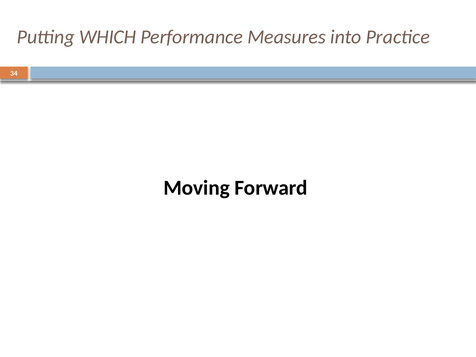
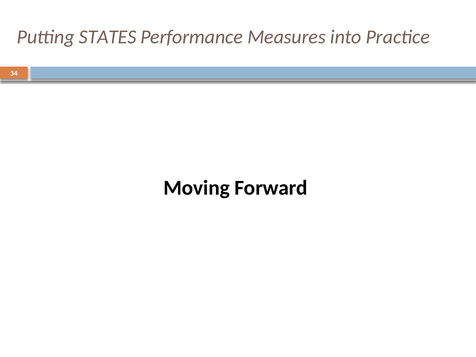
WHICH: WHICH -> STATES (108, 37)
